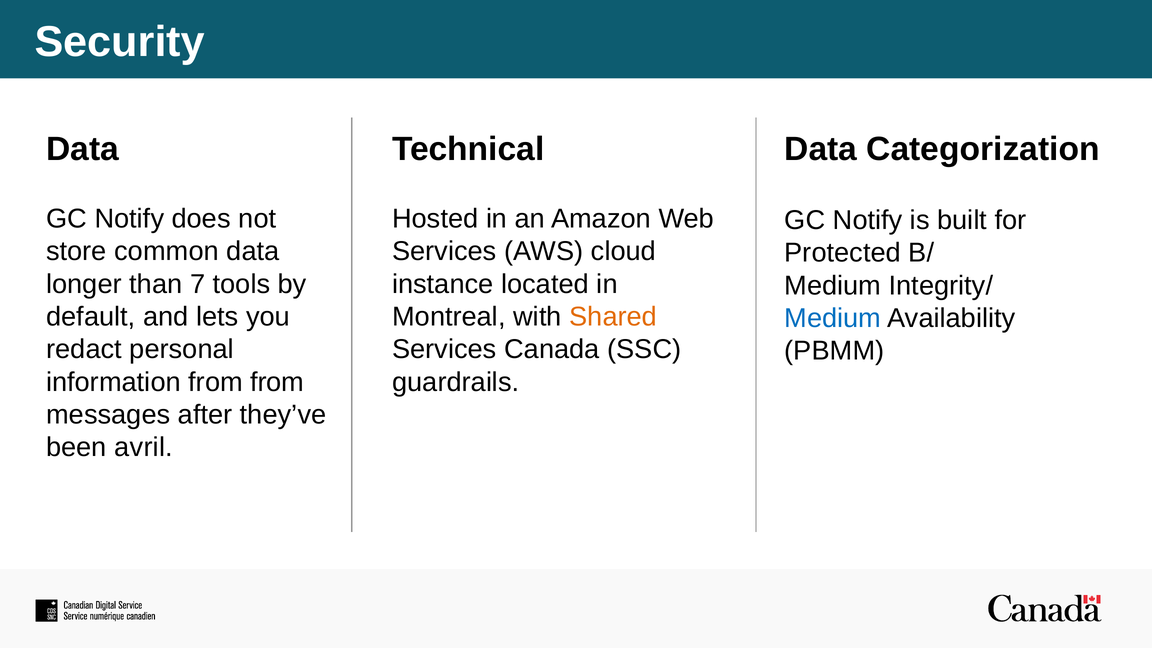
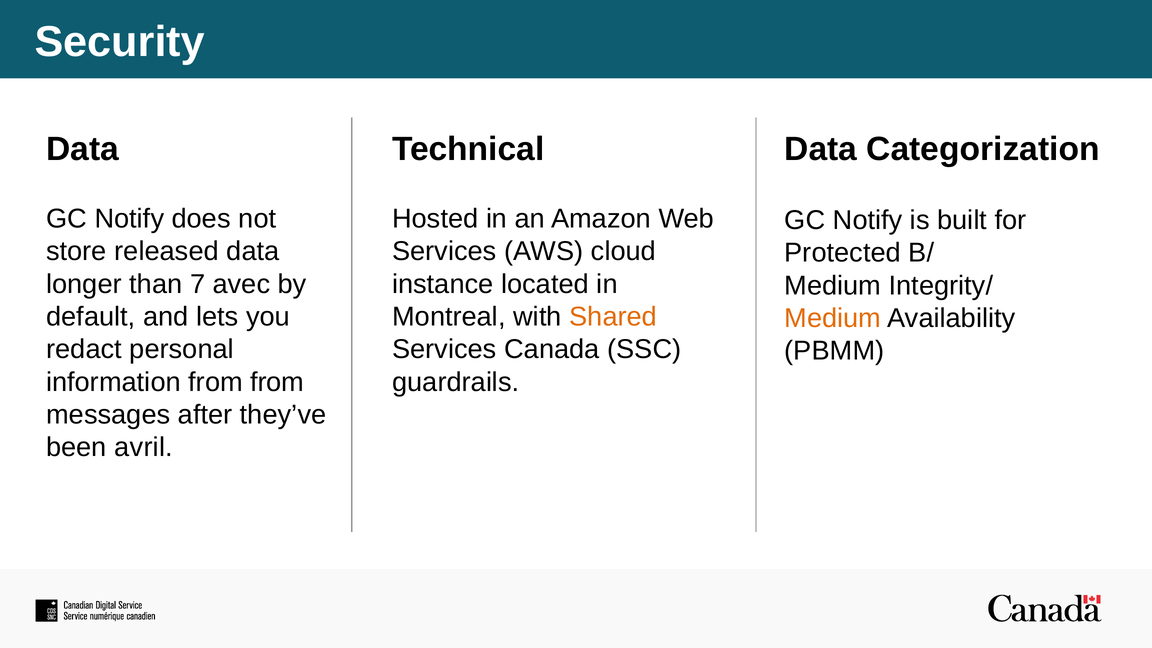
common: common -> released (167, 251)
tools: tools -> avec (241, 284)
Medium colour: blue -> orange (833, 318)
